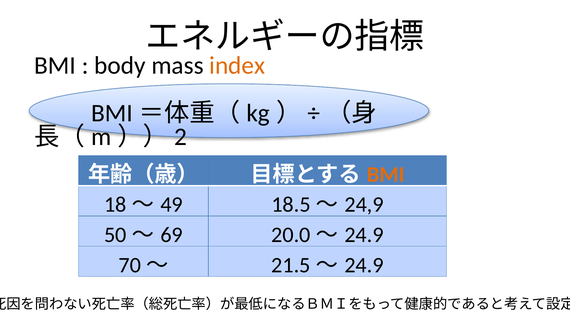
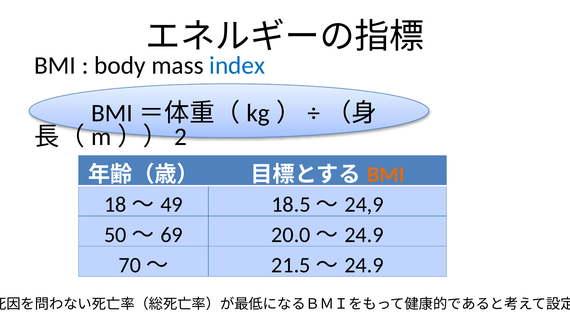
index colour: orange -> blue (237, 66)
